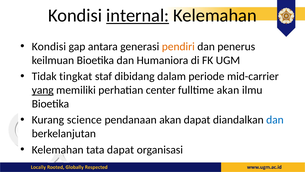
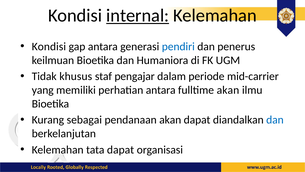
pendiri colour: orange -> blue (178, 46)
tingkat: tingkat -> khusus (76, 76)
dibidang: dibidang -> pengajar (135, 76)
yang underline: present -> none (43, 90)
perhatian center: center -> antara (161, 90)
science: science -> sebagai (84, 120)
